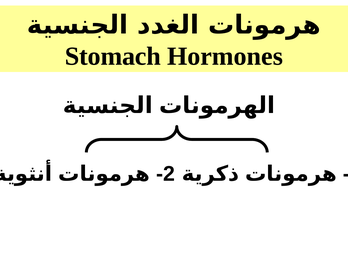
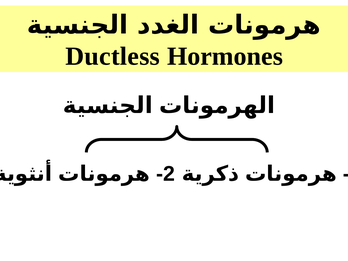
Stomach: Stomach -> Ductless (113, 56)
